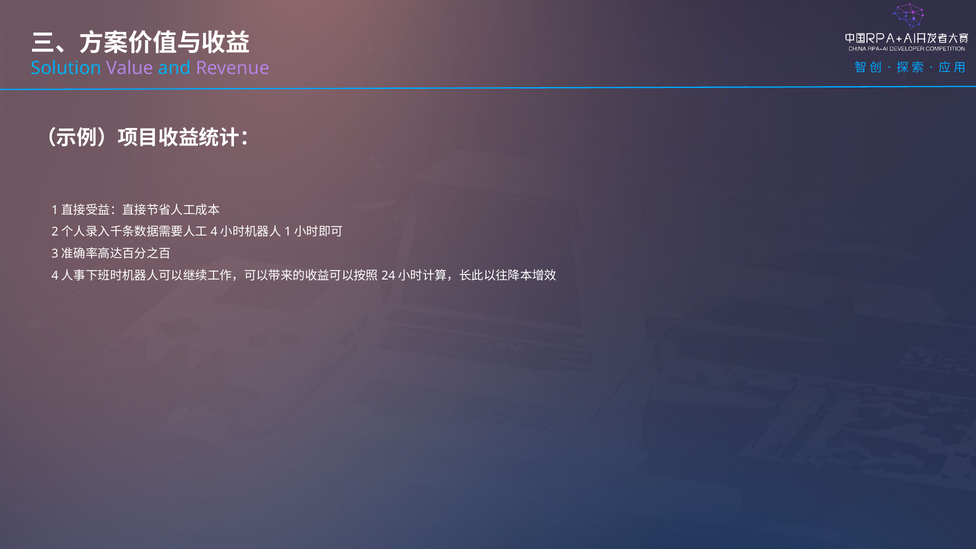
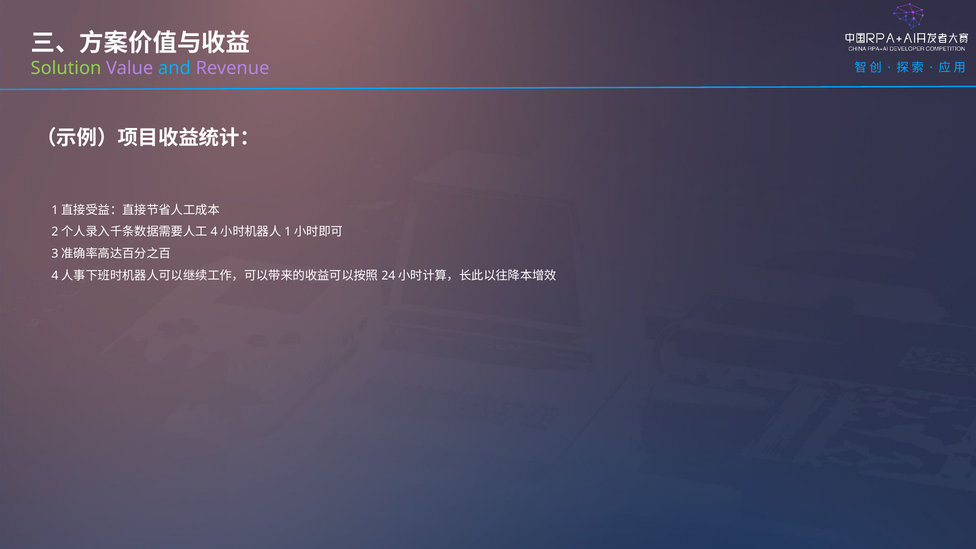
Solution colour: light blue -> light green (66, 68)
